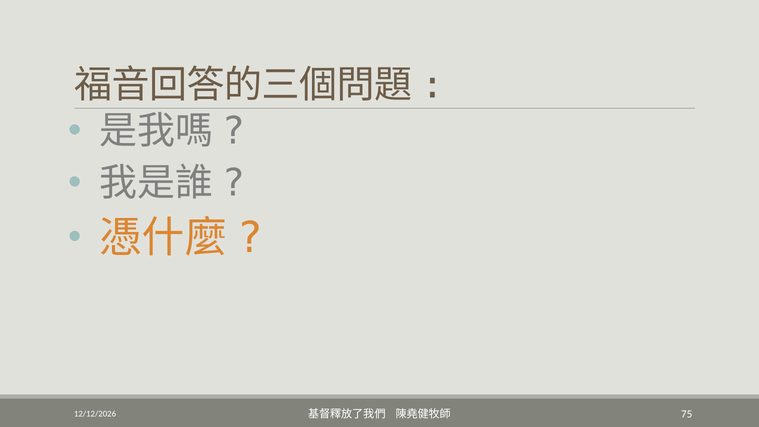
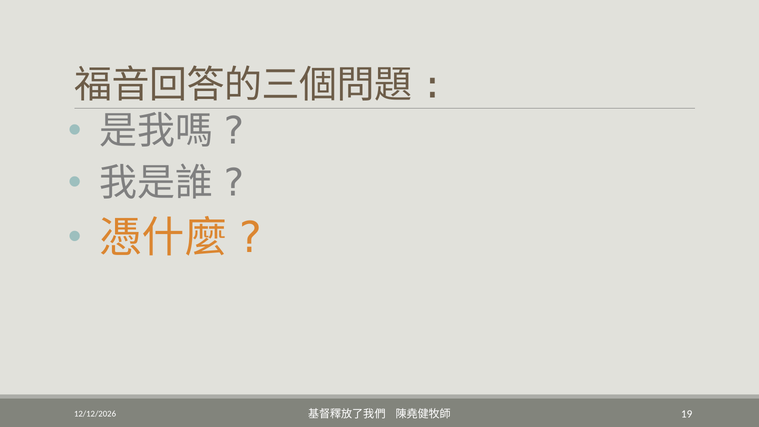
75: 75 -> 19 (687, 414)
